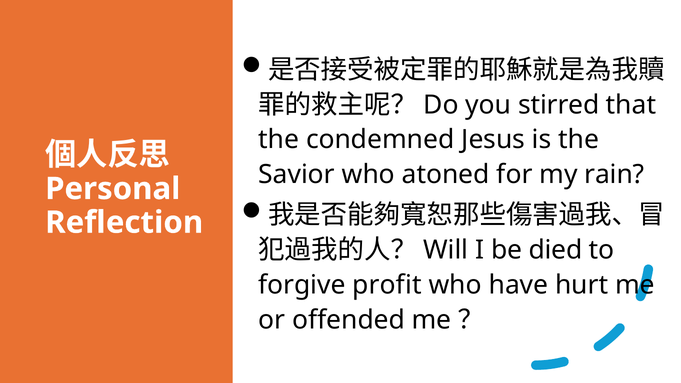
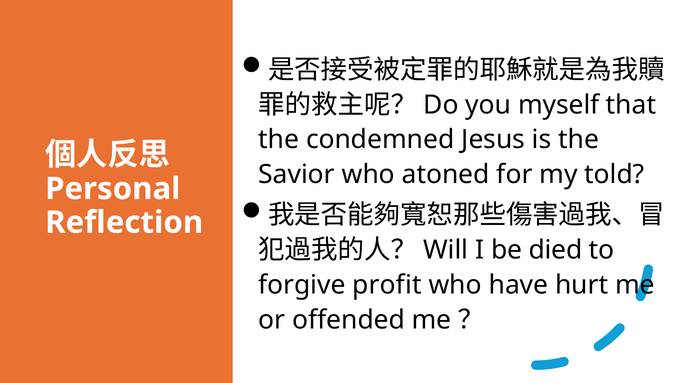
stirred: stirred -> myself (559, 105)
rain: rain -> told (614, 175)
